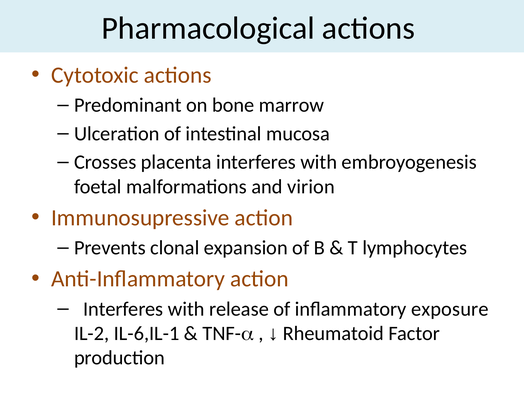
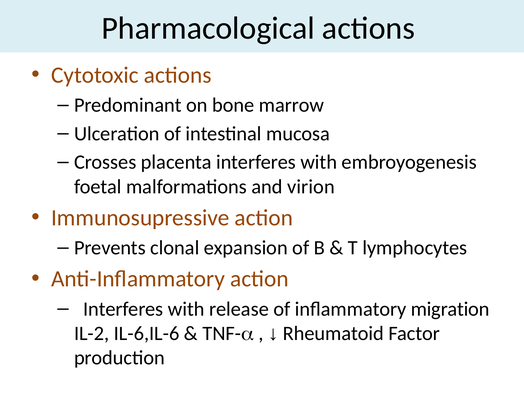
exposure: exposure -> migration (450, 309)
IL-6,IL-1: IL-6,IL-1 -> IL-6,IL-6 (147, 333)
